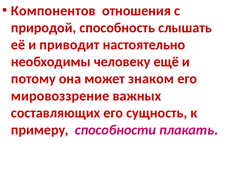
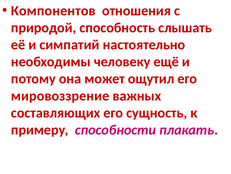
приводит: приводит -> симпатий (69, 45)
знаком: знаком -> ощутил (151, 78)
